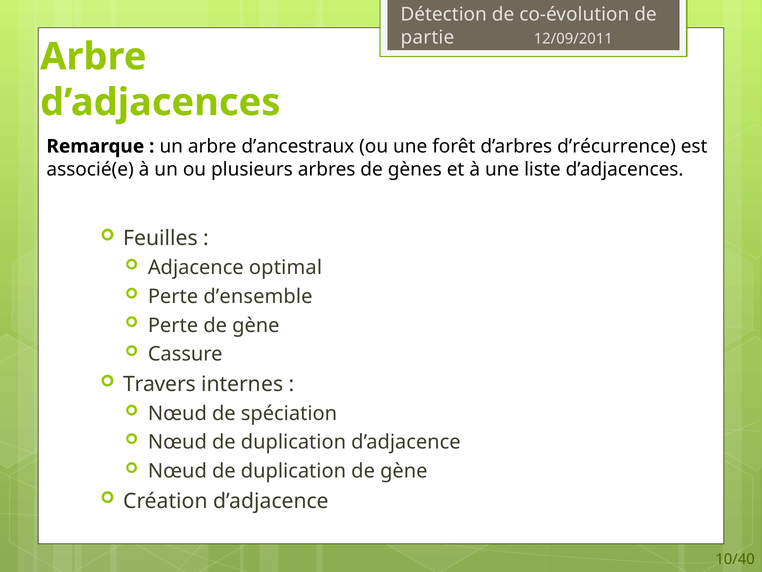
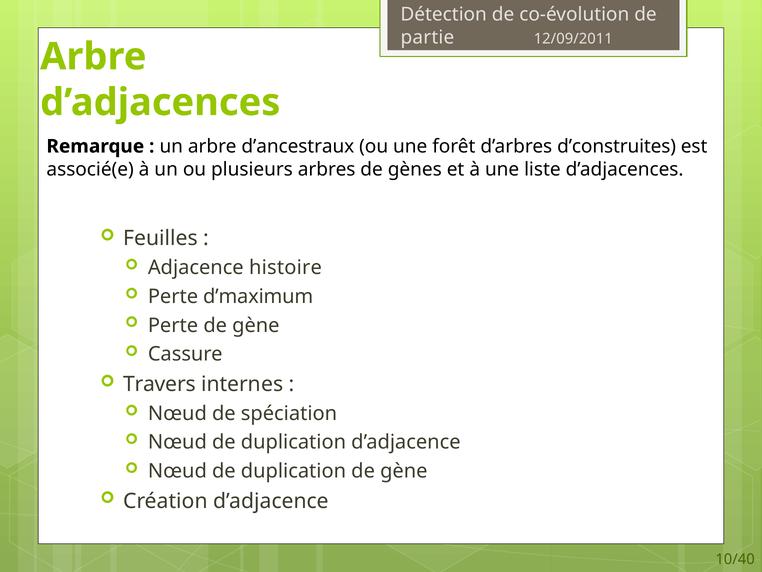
d’récurrence: d’récurrence -> d’construites (617, 146)
optimal: optimal -> histoire (285, 268)
d’ensemble: d’ensemble -> d’maximum (258, 296)
